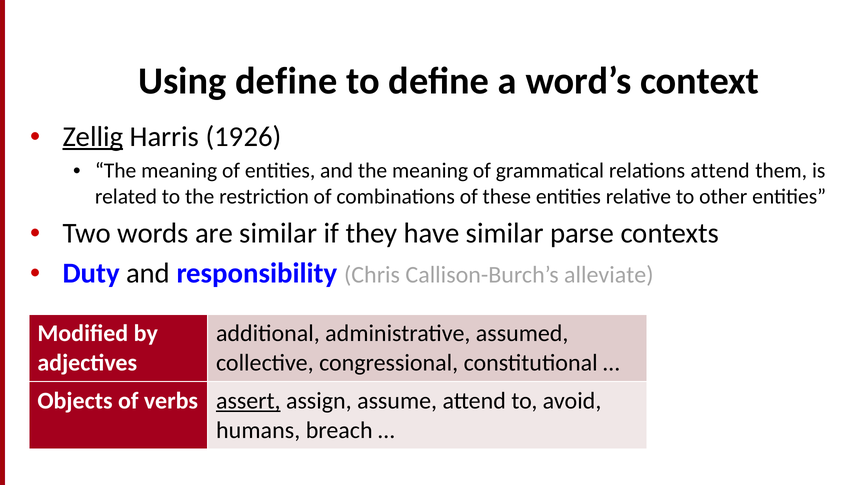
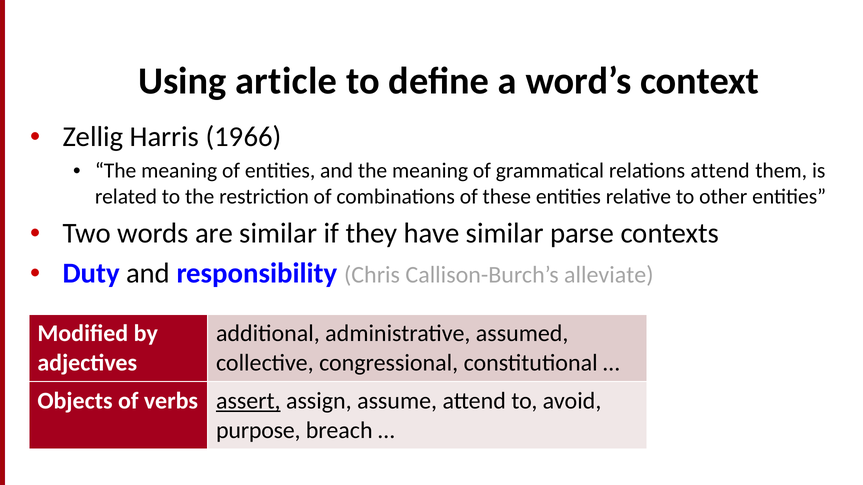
Using define: define -> article (286, 81)
Zellig underline: present -> none (93, 137)
1926: 1926 -> 1966 (244, 137)
humans: humans -> purpose (258, 431)
